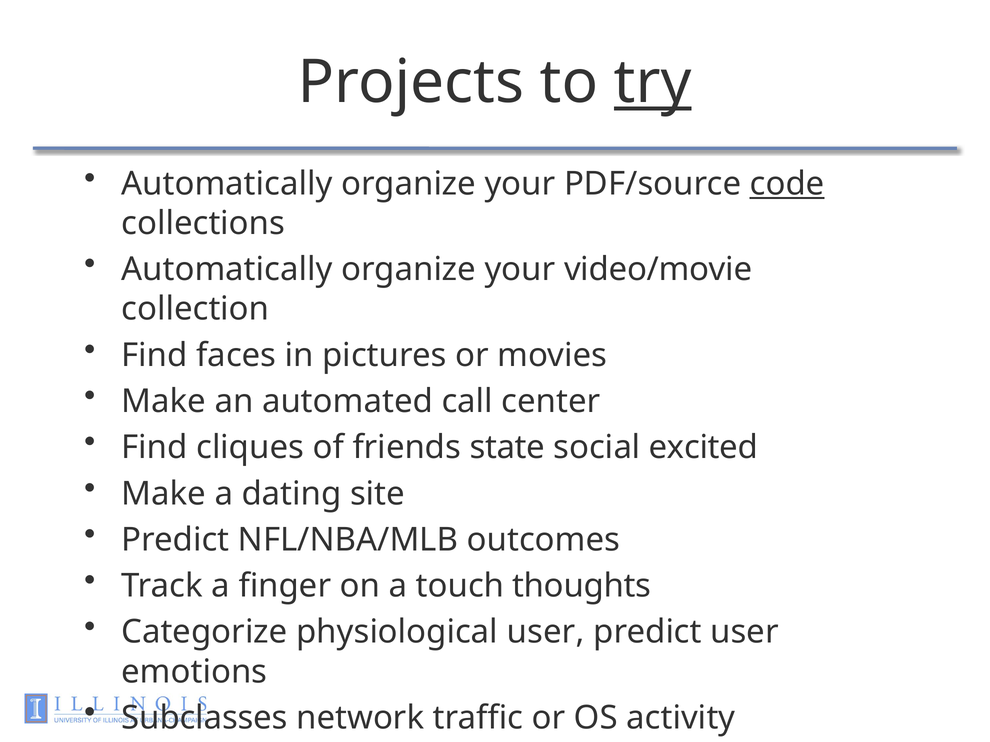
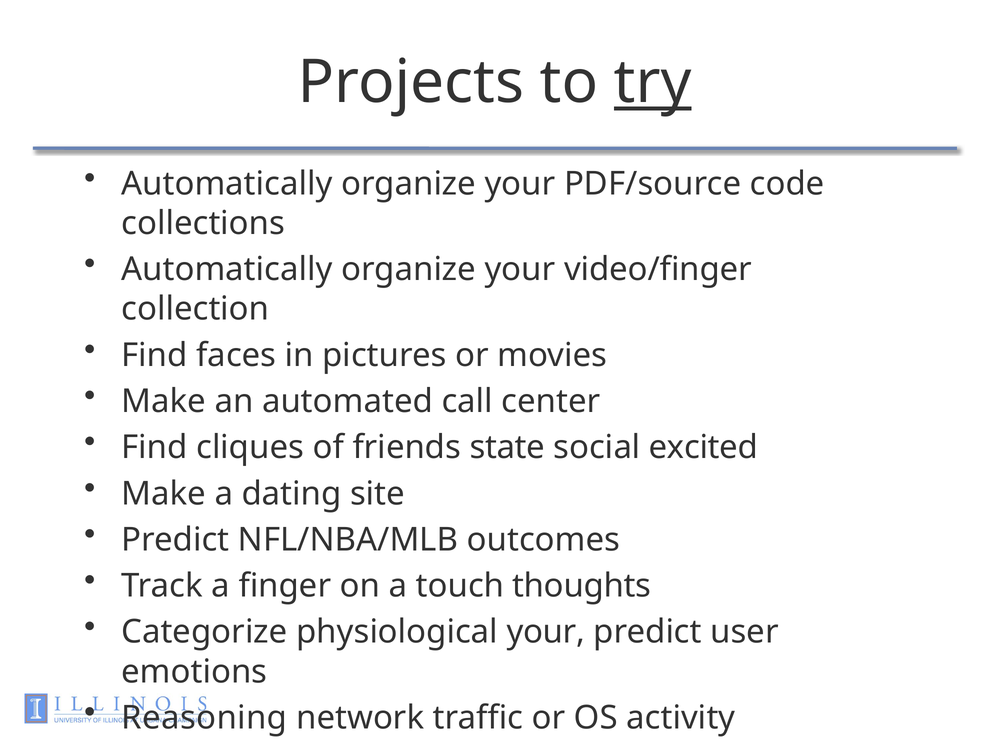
code underline: present -> none (787, 184)
video/movie: video/movie -> video/finger (658, 270)
physiological user: user -> your (546, 633)
Subclasses: Subclasses -> Reasoning (204, 718)
